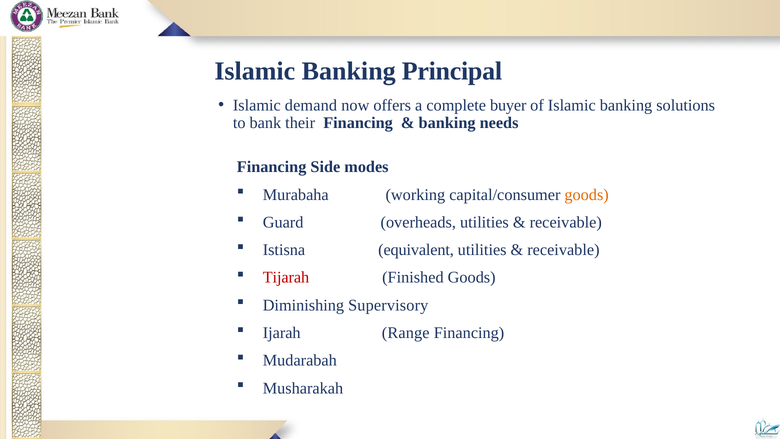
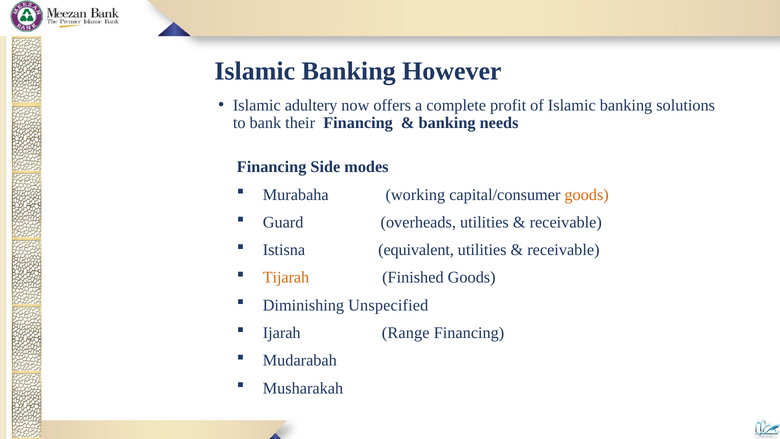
Principal: Principal -> However (452, 71)
demand: demand -> adultery (311, 105)
buyer: buyer -> profit (508, 105)
Tijarah colour: red -> orange (286, 277)
Supervisory: Supervisory -> Unspecified (388, 305)
